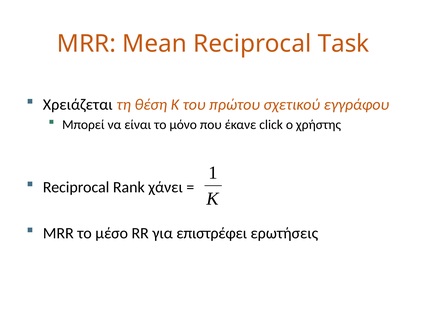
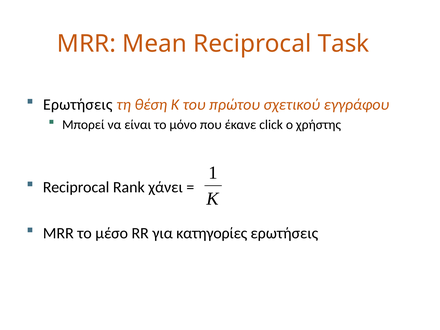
Χρειάζεται: Χρειάζεται -> Ερωτήσεις (78, 104)
επιστρέφει: επιστρέφει -> κατηγορίες (212, 233)
